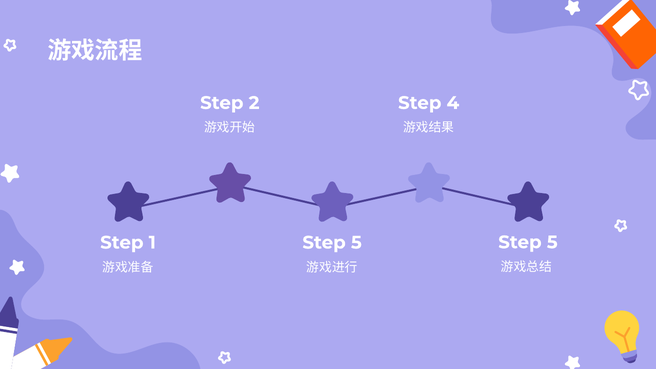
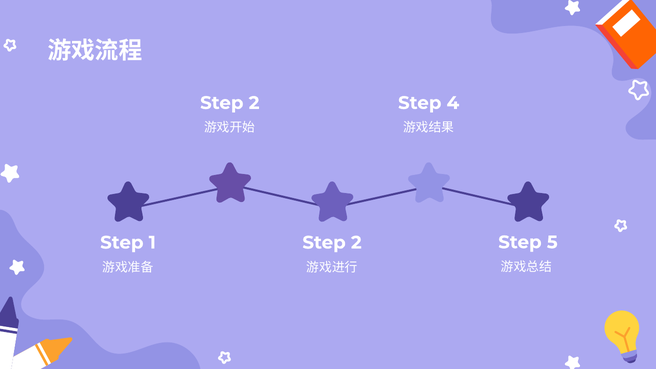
5: 5 -> 2 (356, 243)
